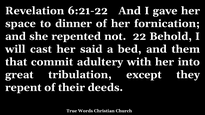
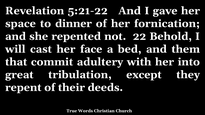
6:21-22: 6:21-22 -> 5:21-22 (88, 11)
said: said -> face (91, 49)
